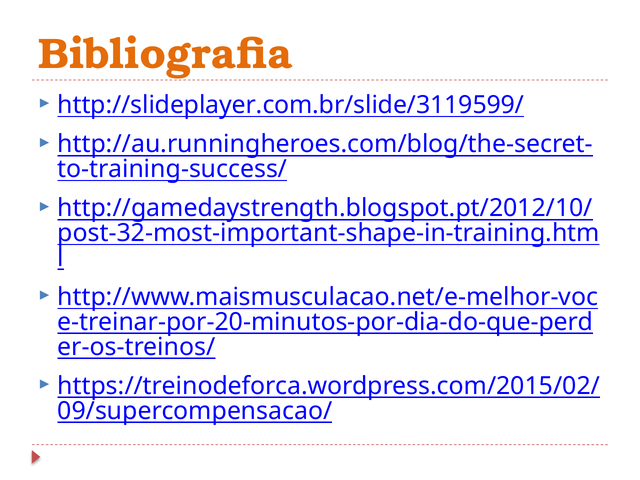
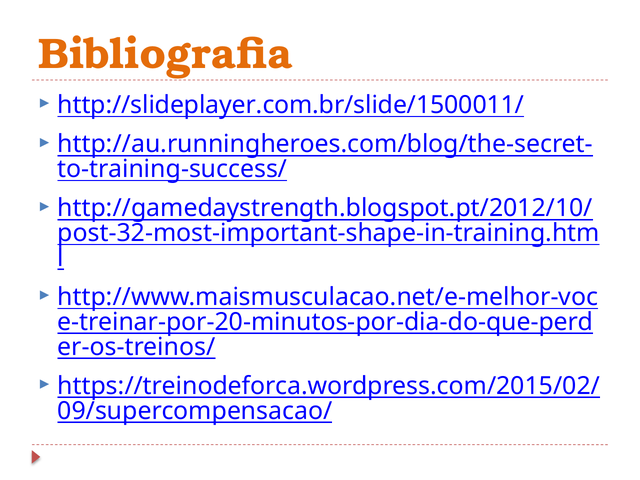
http://slideplayer.com.br/slide/3119599/: http://slideplayer.com.br/slide/3119599/ -> http://slideplayer.com.br/slide/1500011/ (291, 105)
